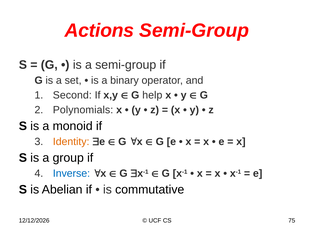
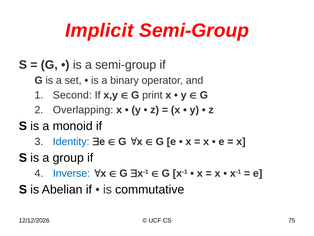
Actions: Actions -> Implicit (99, 30)
help: help -> print (152, 95)
Polynomials: Polynomials -> Overlapping (83, 110)
Identity colour: orange -> blue (71, 141)
